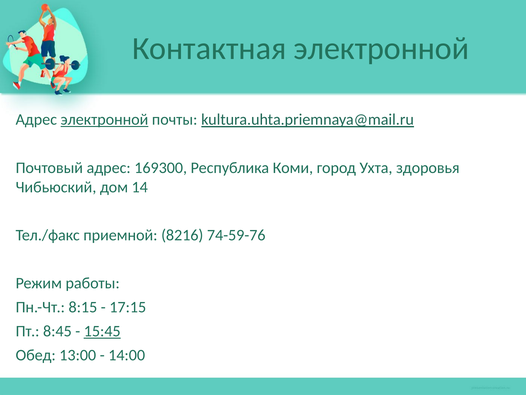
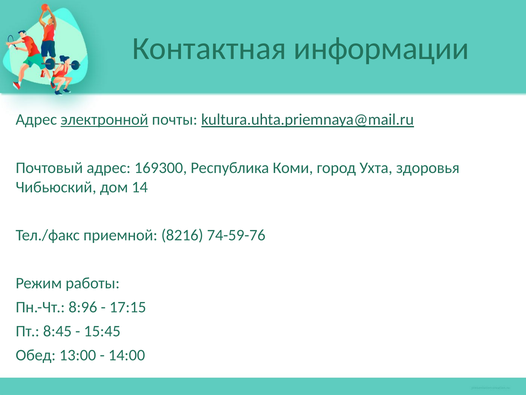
Контактная электронной: электронной -> информации (381, 48)
8:15: 8:15 -> 8:96 (83, 307)
15:45 underline: present -> none (102, 331)
